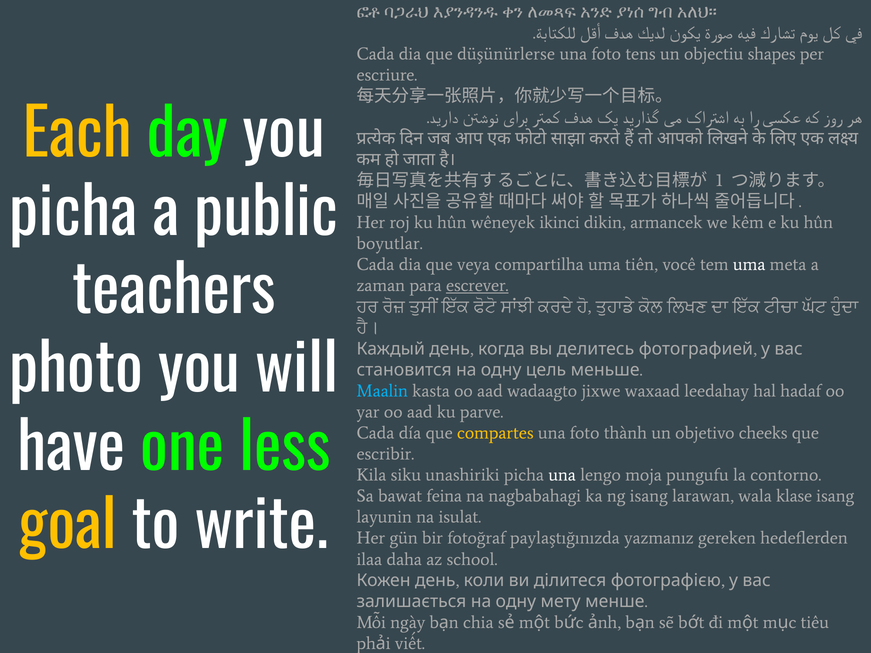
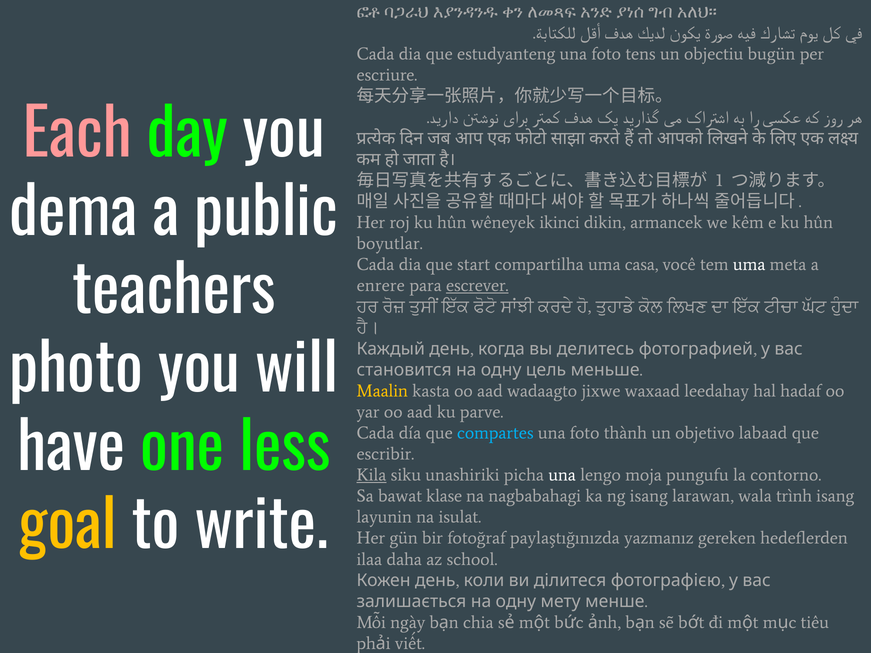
düşünürlerse: düşünürlerse -> estudyanteng (506, 54)
shapes: shapes -> bugün (771, 54)
Each colour: yellow -> pink (77, 135)
picha: picha -> dema (73, 214)
veya: veya -> start (474, 265)
tiên: tiên -> casa (642, 265)
zaman: zaman -> enrere (381, 286)
Maalin colour: light blue -> yellow (382, 391)
compartes colour: yellow -> light blue (495, 433)
cheeks: cheeks -> labaad (763, 433)
Kila underline: none -> present (371, 475)
feina: feina -> klase (444, 496)
klase: klase -> trình (794, 496)
